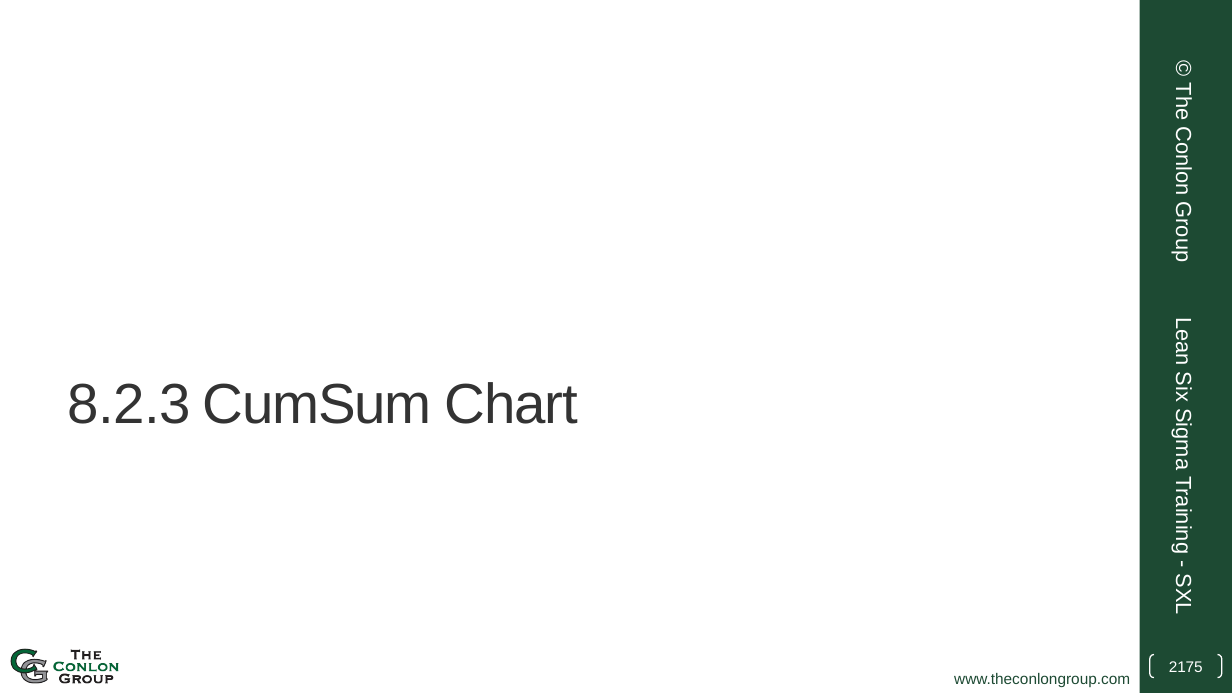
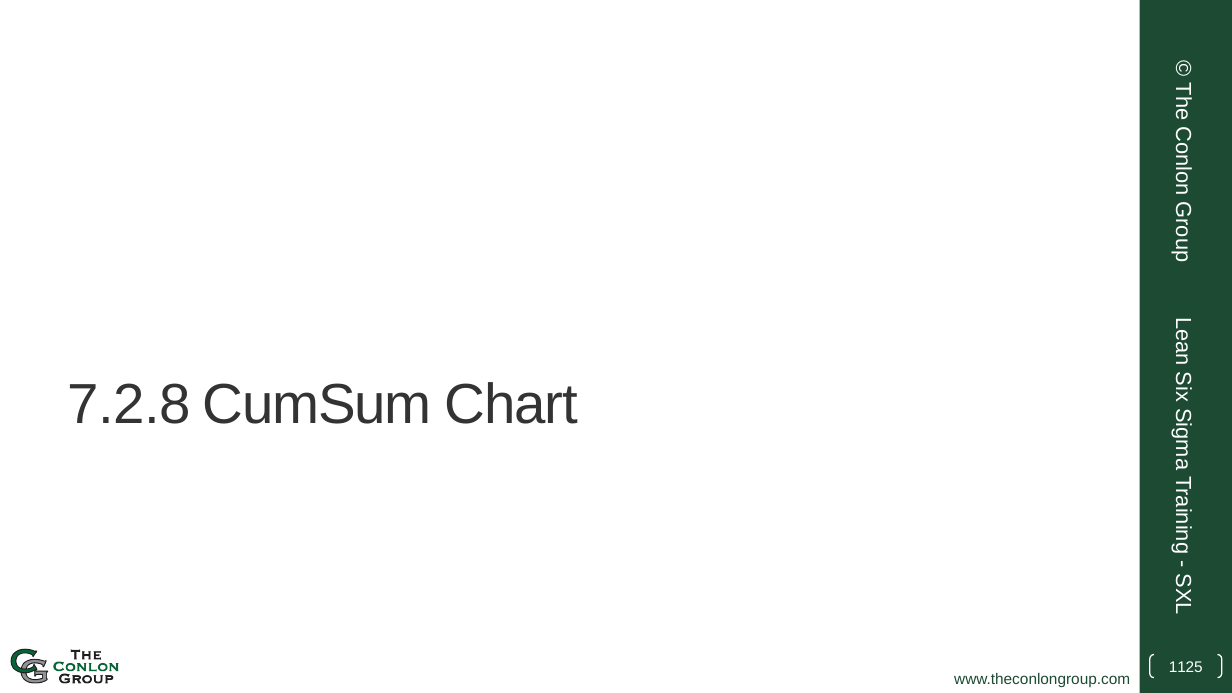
8.2.3: 8.2.3 -> 7.2.8 (130, 405)
2175: 2175 -> 1125 (1186, 667)
